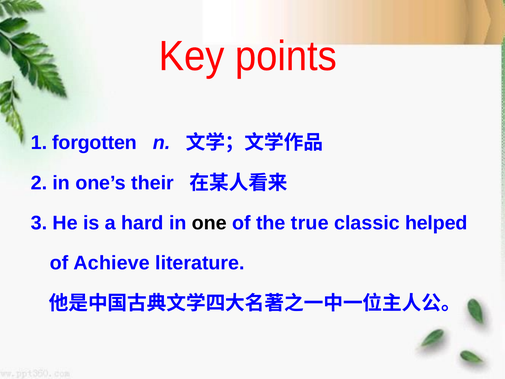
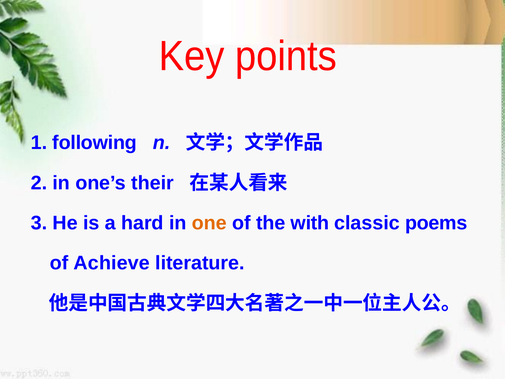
forgotten: forgotten -> following (95, 143)
one colour: black -> orange (209, 223)
true: true -> with (310, 223)
helped: helped -> poems (436, 223)
